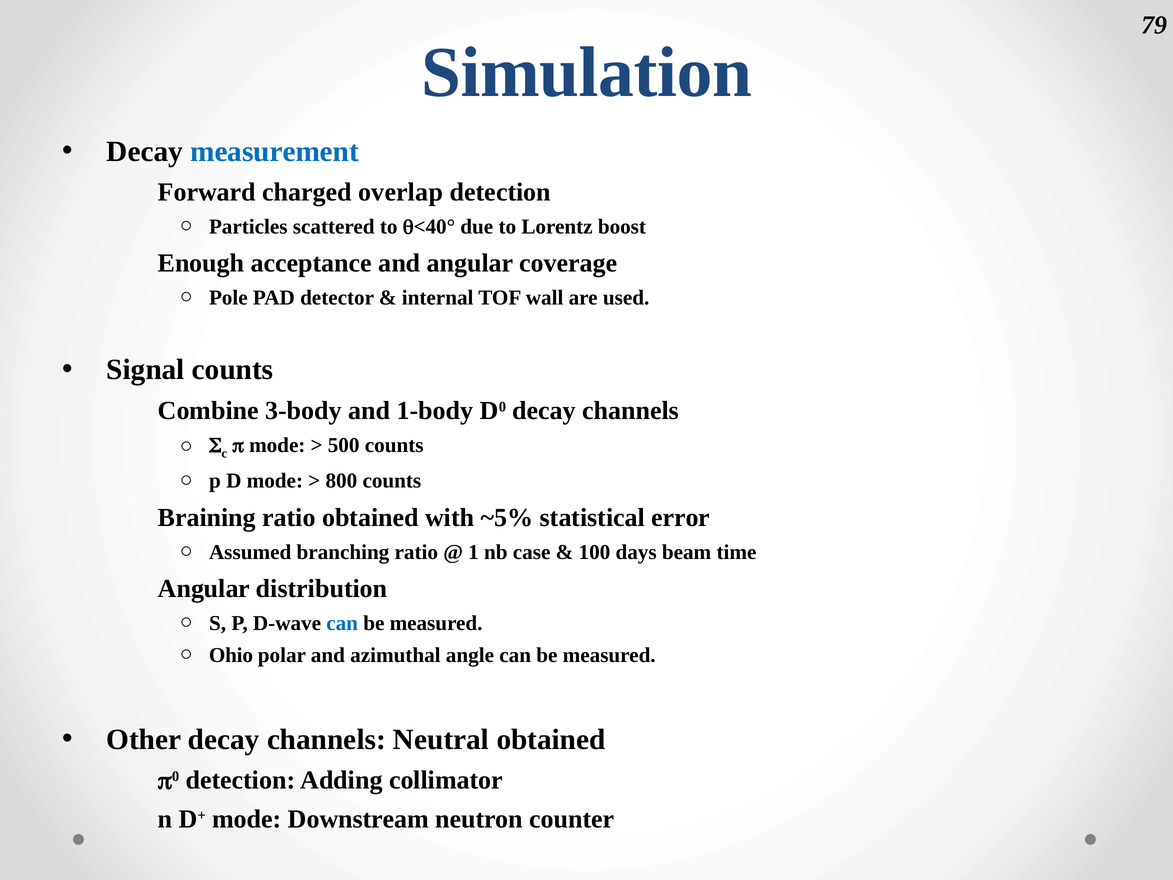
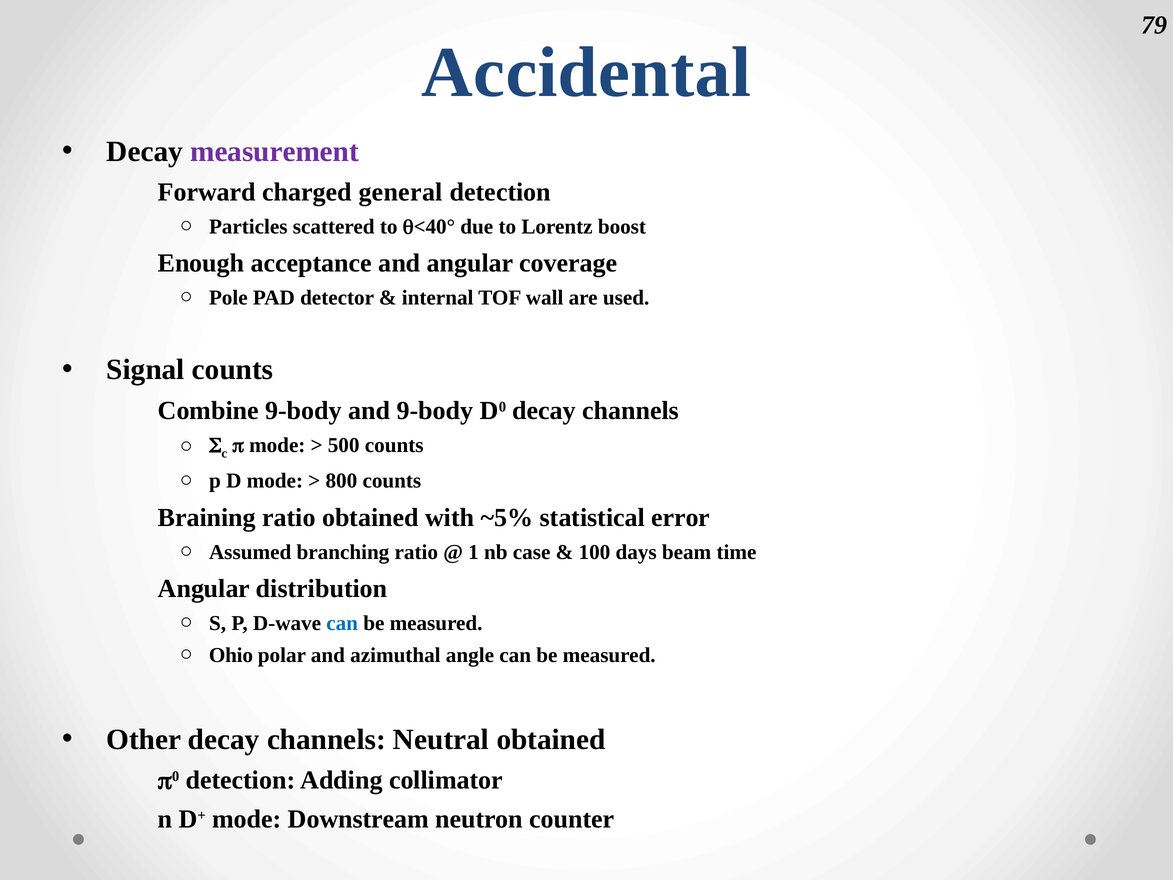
Simulation: Simulation -> Accidental (586, 73)
measurement colour: blue -> purple (275, 151)
overlap: overlap -> general (401, 192)
Combine 3-body: 3-body -> 9-body (303, 410)
and 1-body: 1-body -> 9-body (435, 410)
